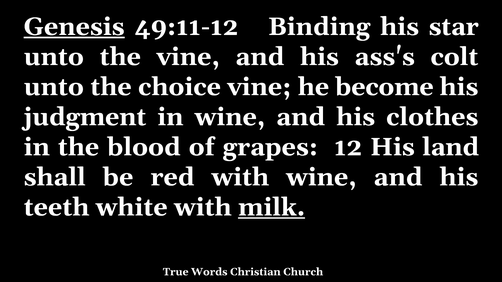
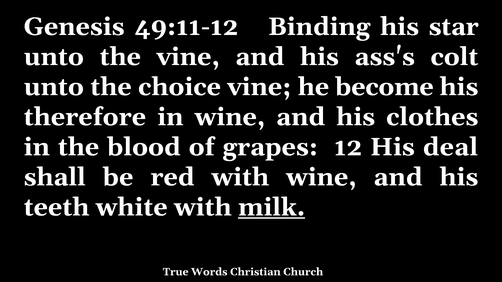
Genesis underline: present -> none (74, 27)
judgment: judgment -> therefore (85, 117)
land: land -> deal (450, 147)
